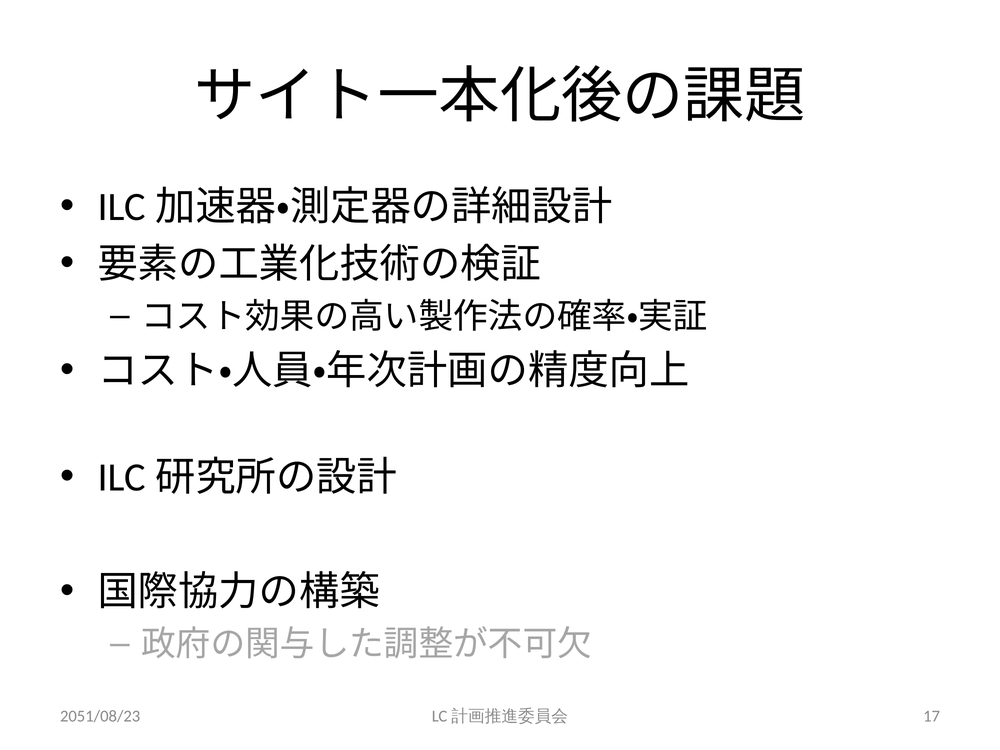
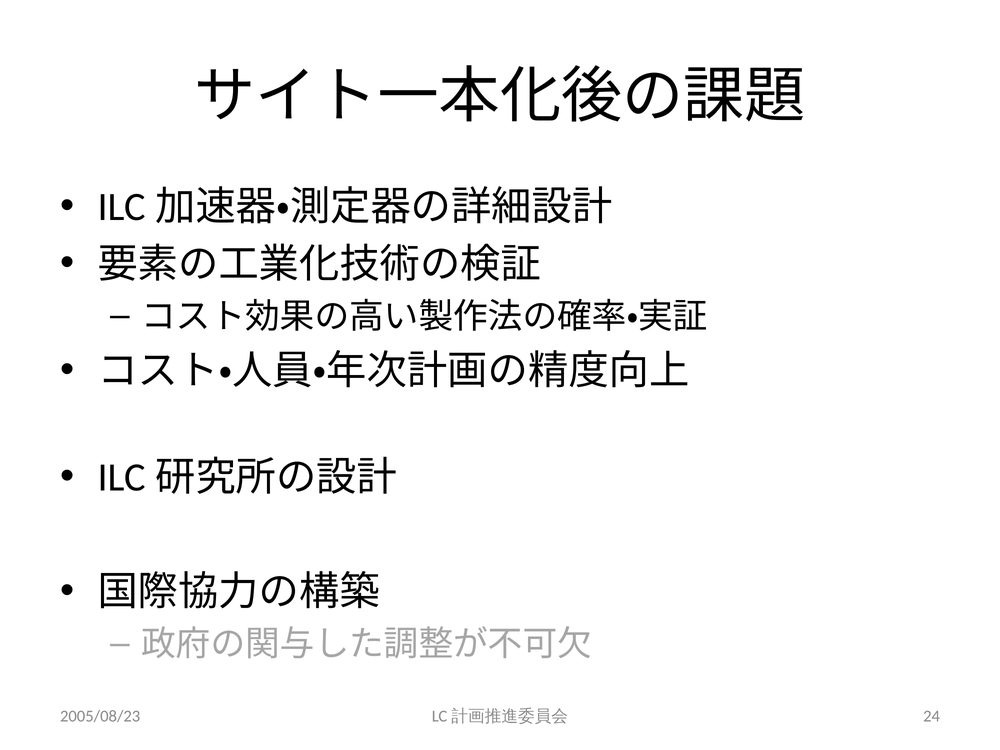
2051/08/23: 2051/08/23 -> 2005/08/23 (100, 716)
17: 17 -> 24 (932, 716)
